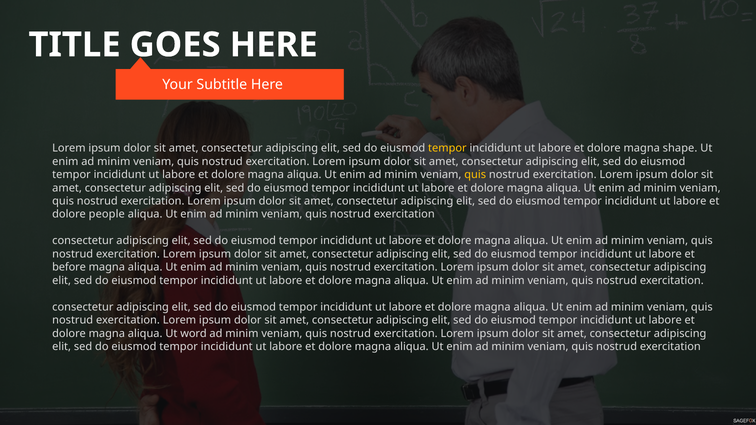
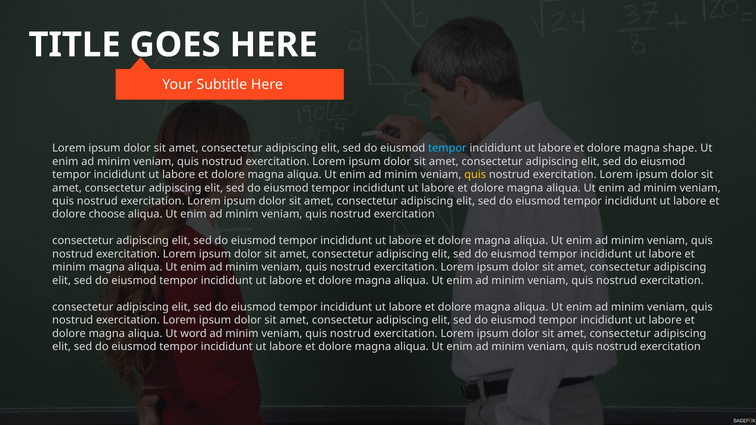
tempor colour: yellow -> light blue (447, 148)
people: people -> choose (107, 214)
before: before -> minim (69, 267)
